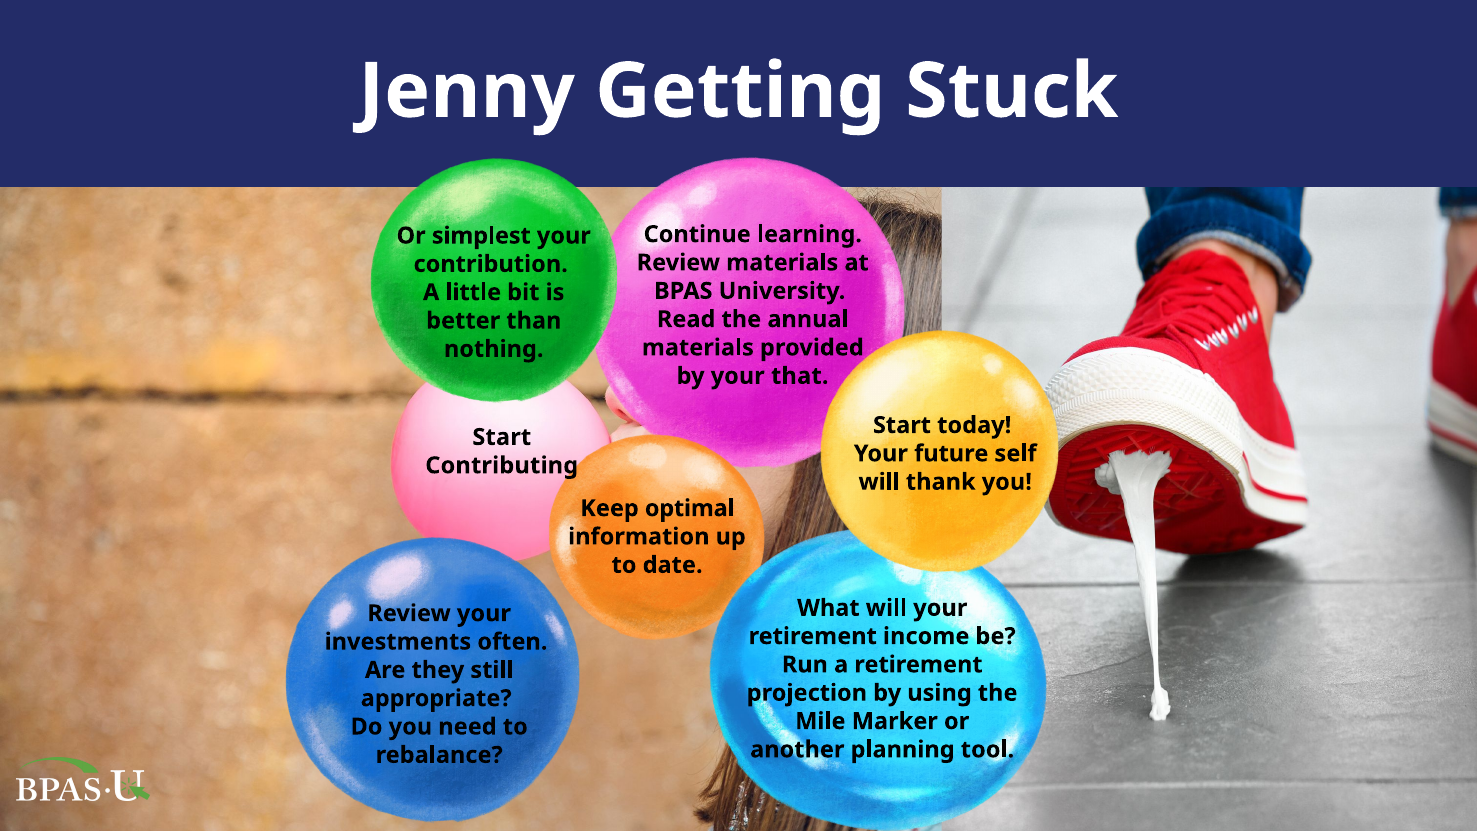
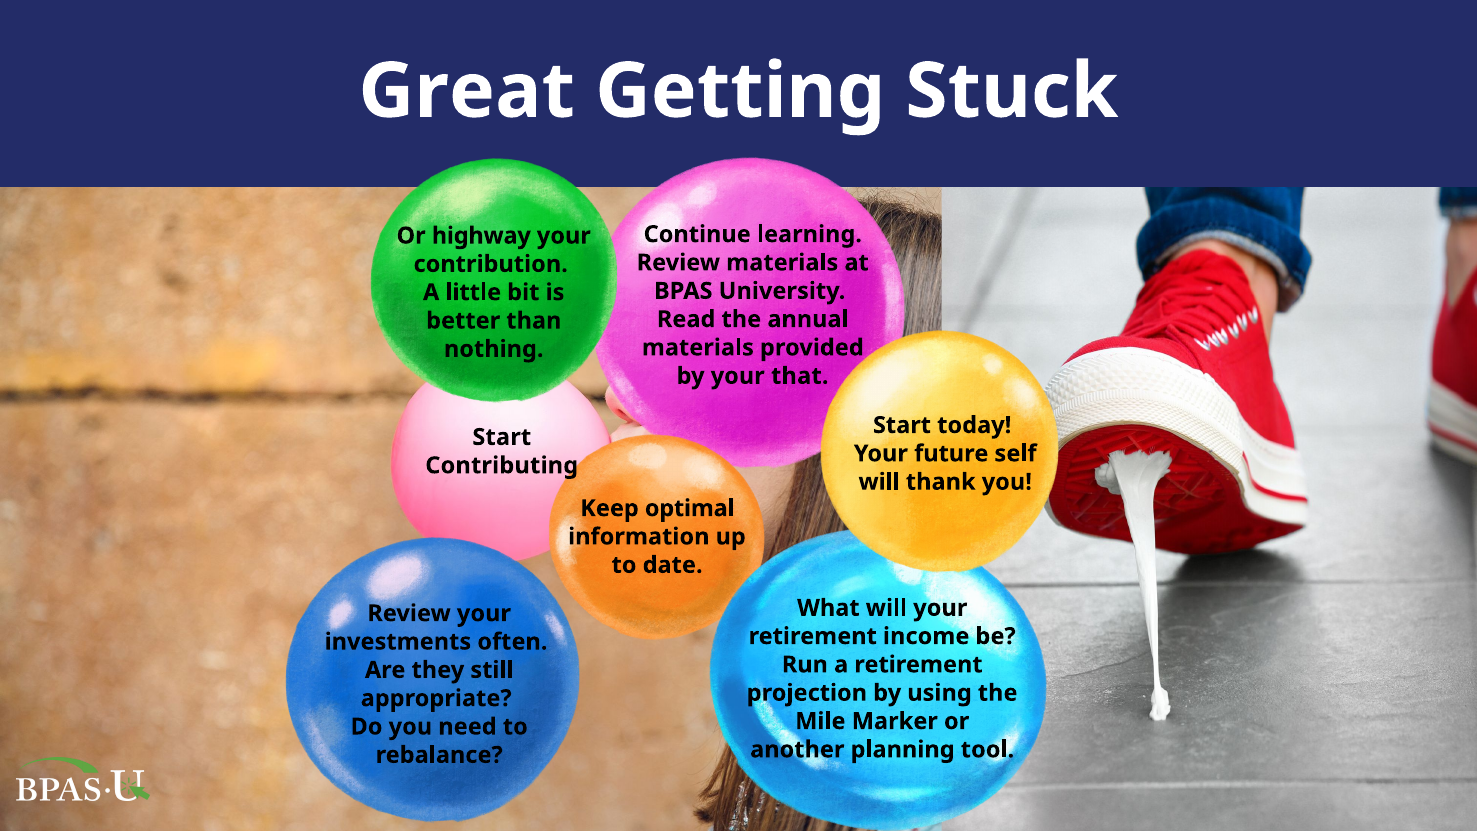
Jenny: Jenny -> Great (467, 91)
simplest: simplest -> highway (481, 236)
